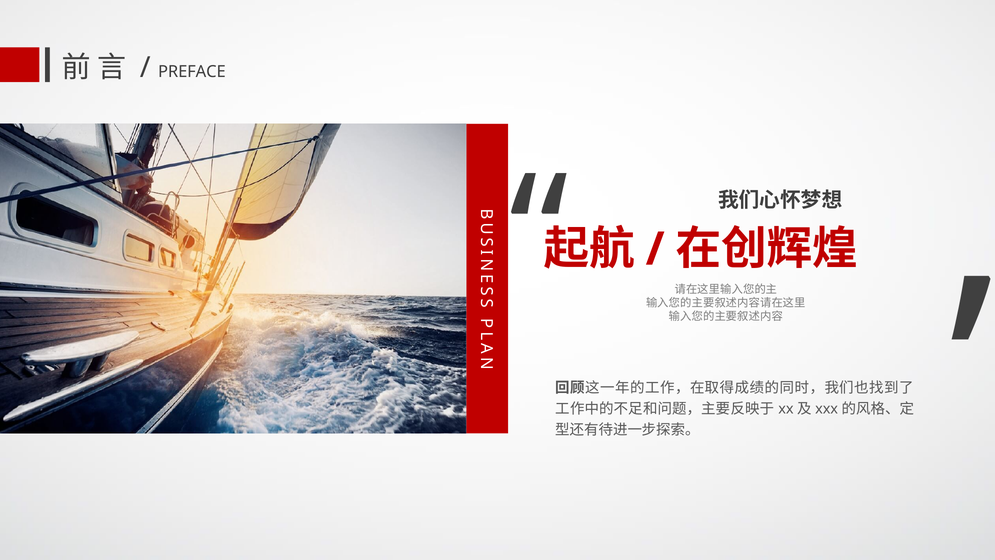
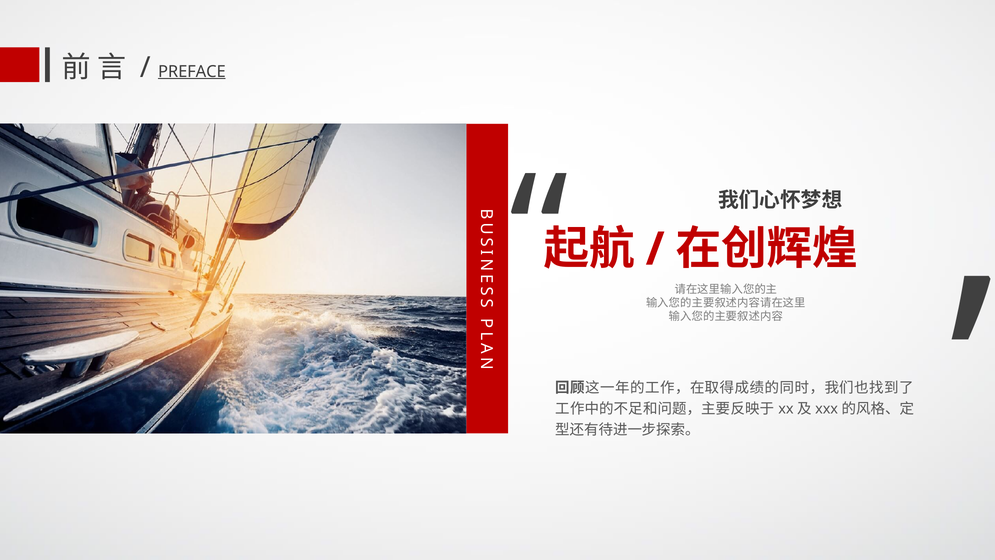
PREFACE underline: none -> present (192, 72)
